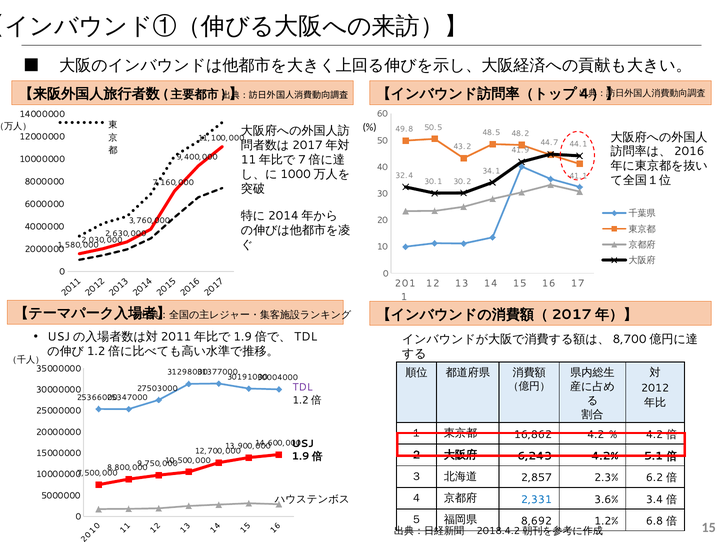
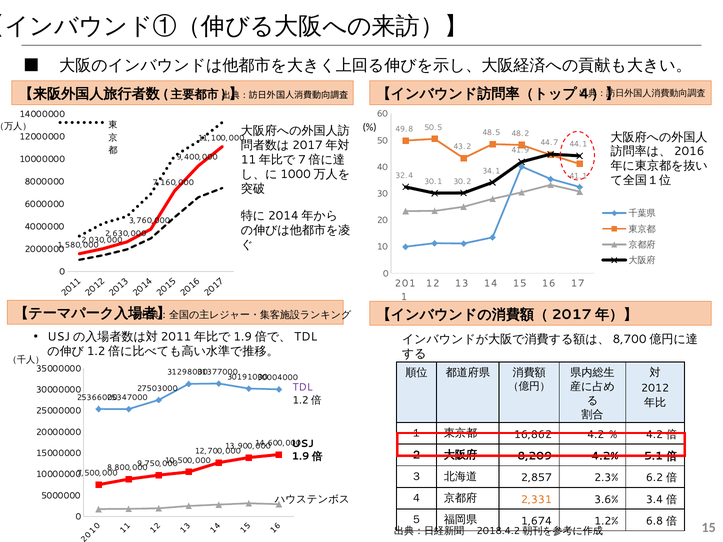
6,243: 6,243 -> 8,209 (535, 456)
2,331 colour: blue -> orange (536, 500)
8,692: 8,692 -> 1,674 (536, 521)
